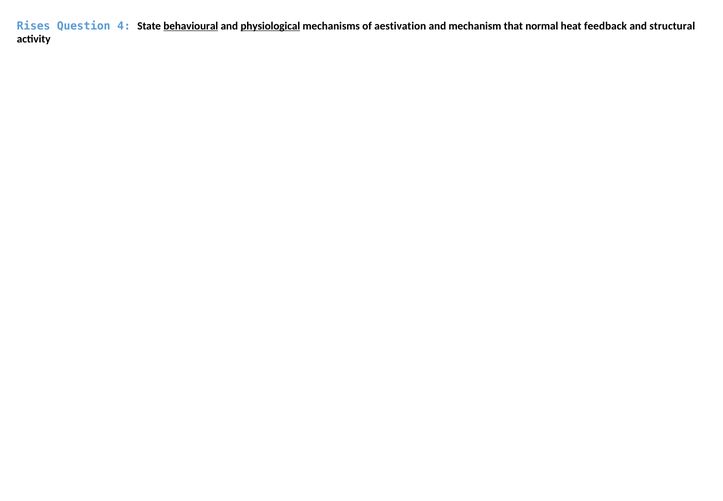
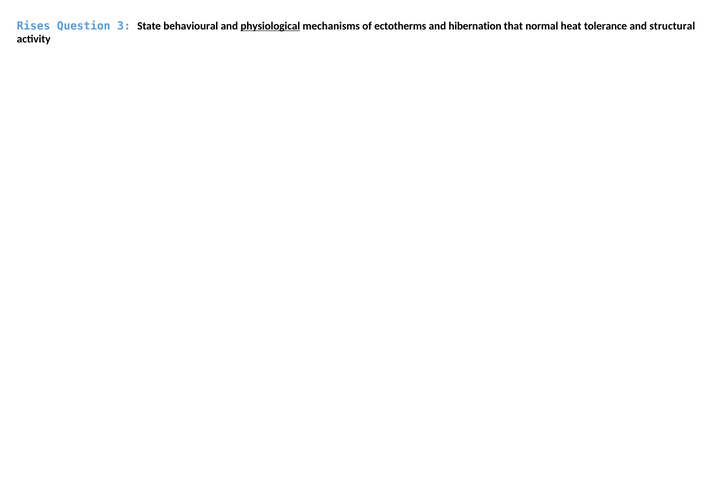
4: 4 -> 3 (124, 26)
behavioural underline: present -> none (191, 26)
aestivation: aestivation -> ectotherms (400, 26)
mechanism: mechanism -> hibernation (475, 26)
feedback: feedback -> tolerance (606, 26)
